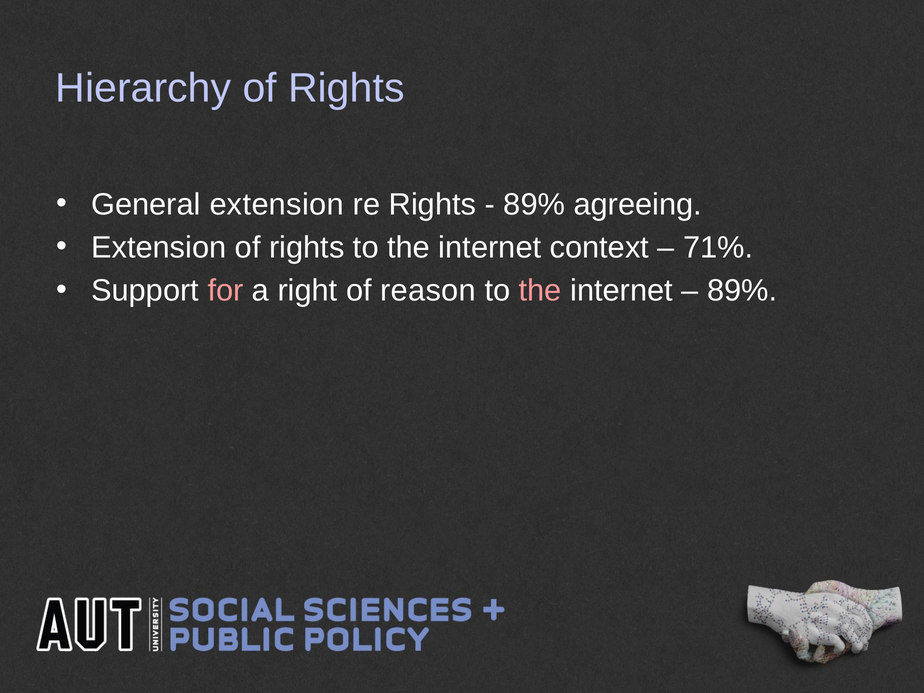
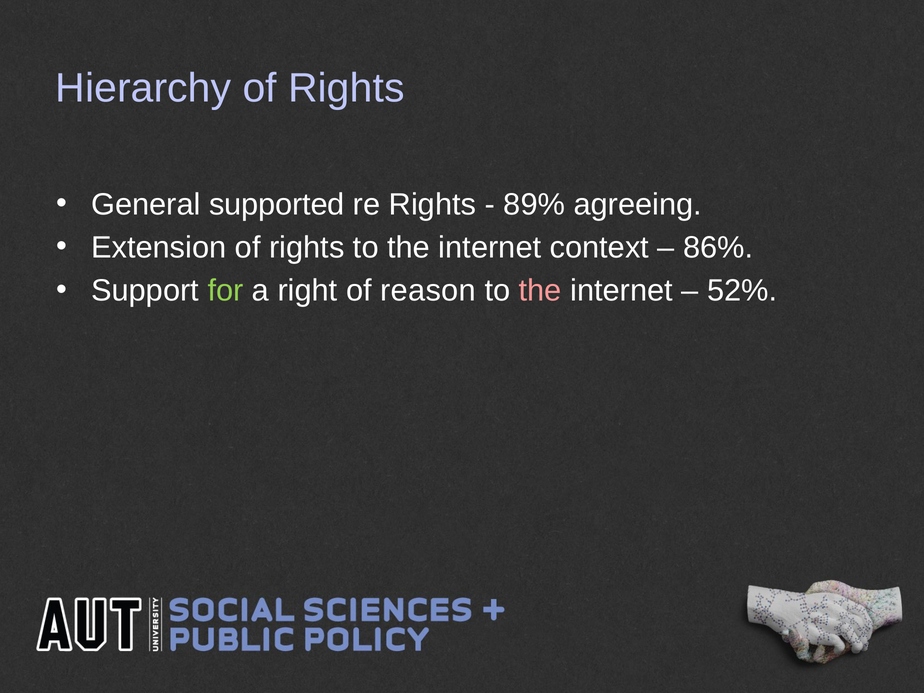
General extension: extension -> supported (277, 204)
71%: 71% -> 86% (718, 247)
for colour: pink -> light green (225, 291)
89%: 89% -> 52% (742, 291)
